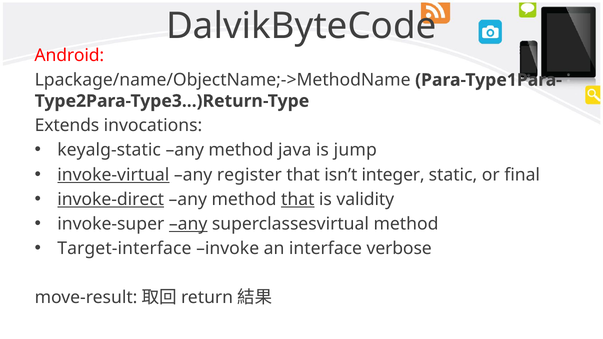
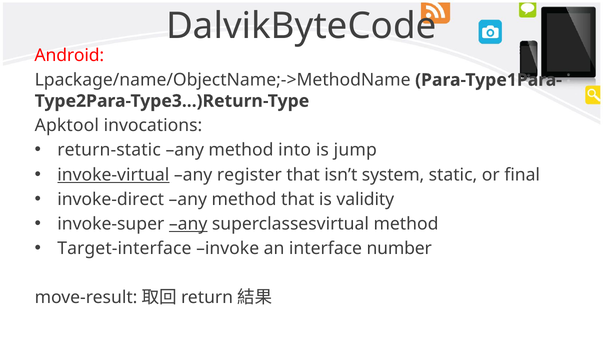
Extends: Extends -> Apktool (67, 126)
keyalg-static: keyalg-static -> return-static (109, 150)
java: java -> into (295, 150)
integer: integer -> system (393, 175)
invoke-direct underline: present -> none (111, 199)
that underline: present -> none (298, 199)
verbose: verbose -> number (399, 249)
